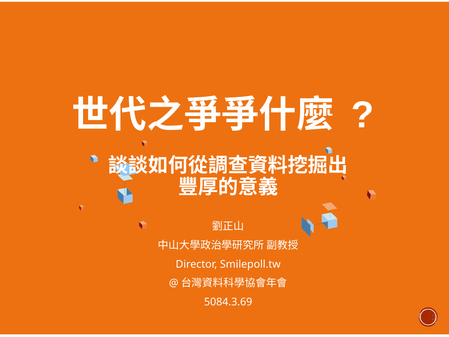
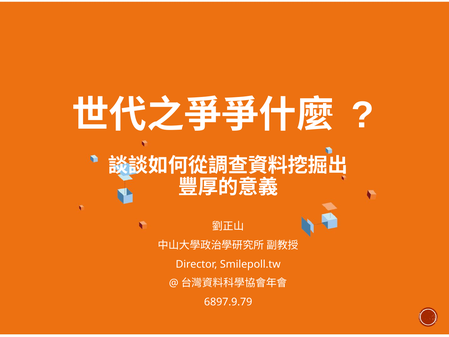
5084.3.69: 5084.3.69 -> 6897.9.79 (228, 302)
